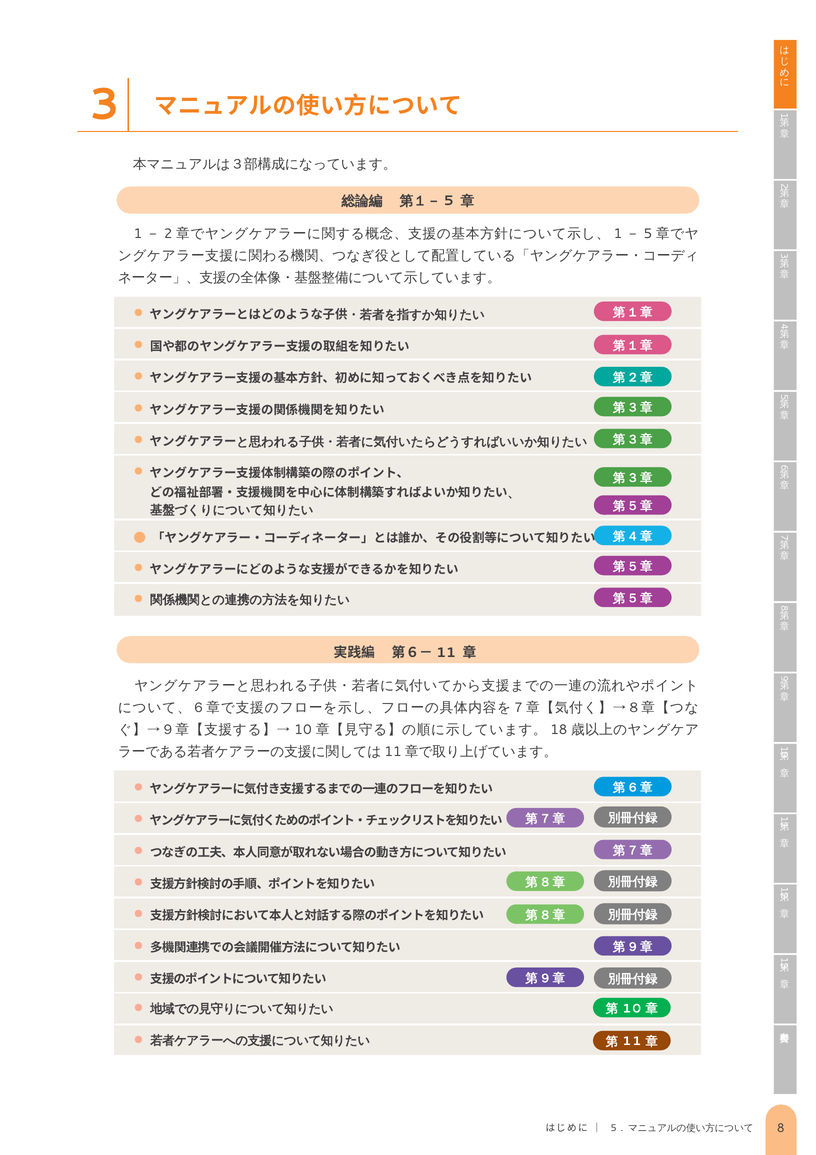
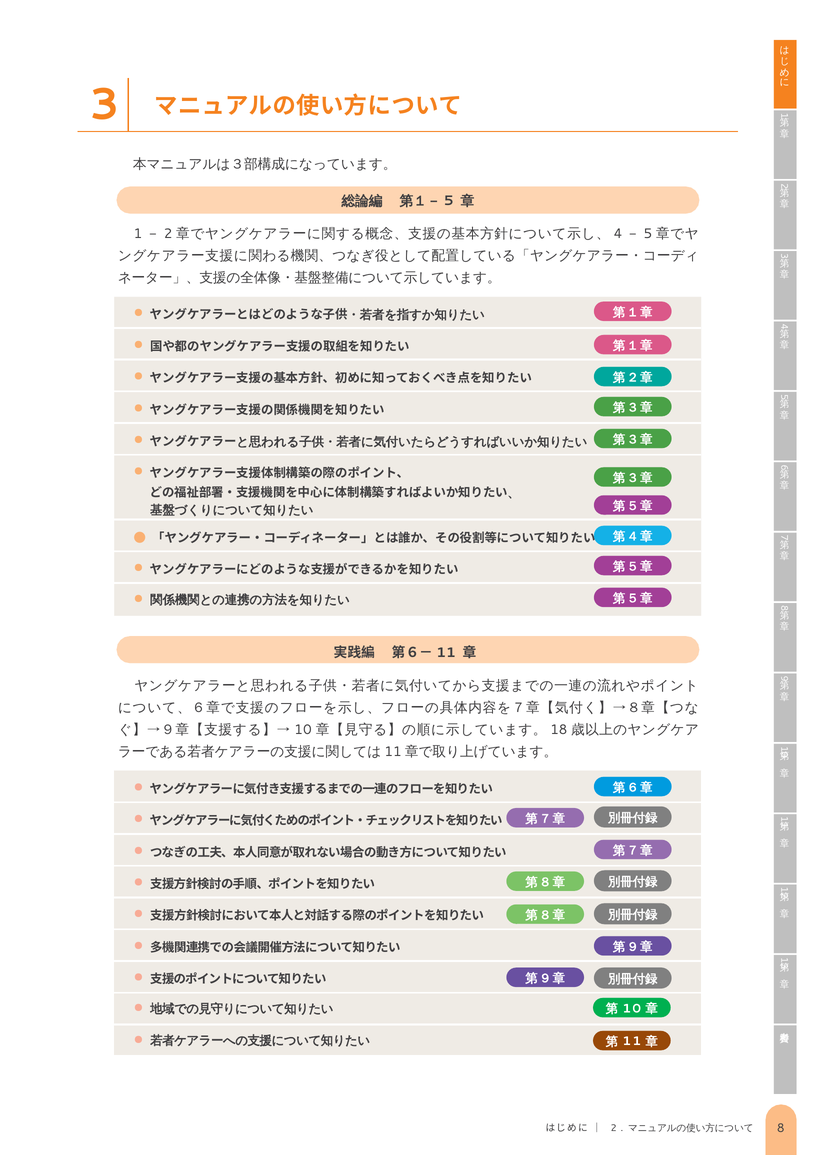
1: 1 -> 4 (618, 234)
5: 5 -> 2 (614, 1127)
